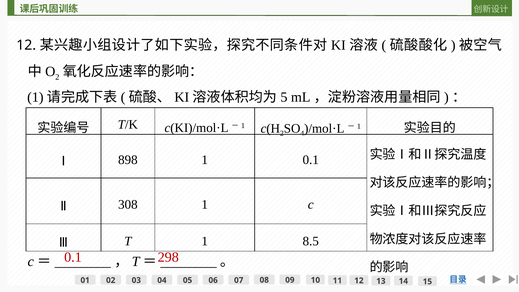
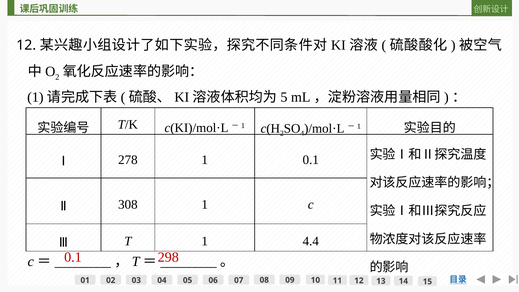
898: 898 -> 278 (128, 160)
8.5: 8.5 -> 4.4 (311, 241)
